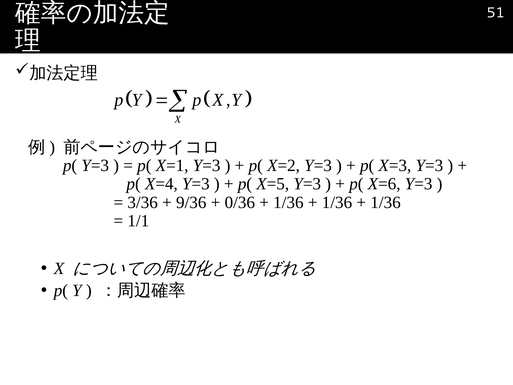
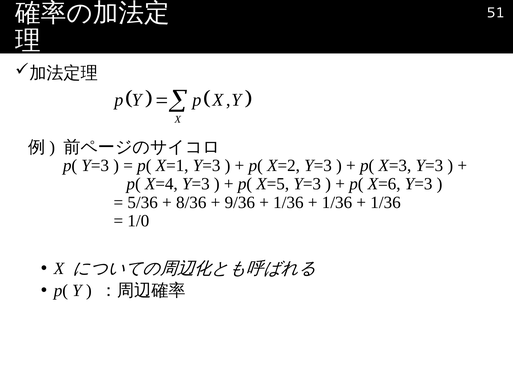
3/36: 3/36 -> 5/36 (143, 202)
9/36: 9/36 -> 8/36 (191, 202)
0/36: 0/36 -> 9/36 (240, 202)
1/1: 1/1 -> 1/0 (138, 221)
